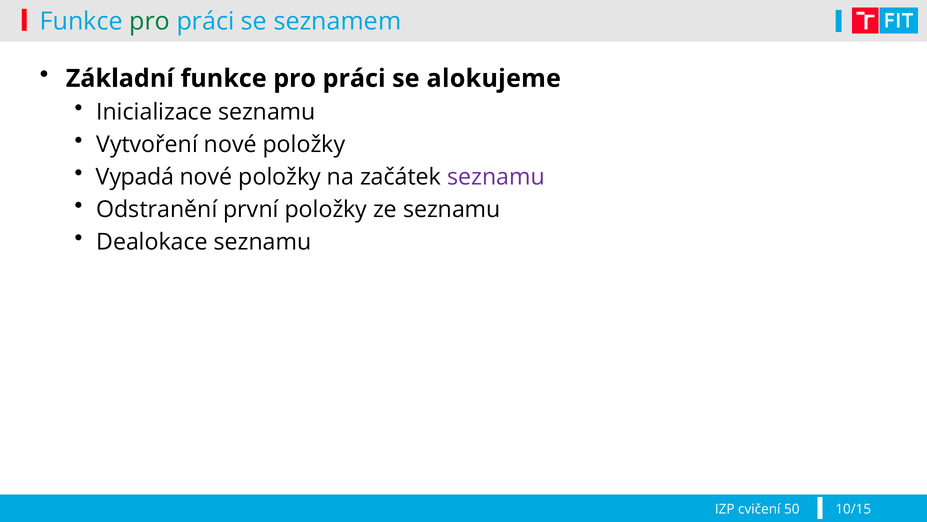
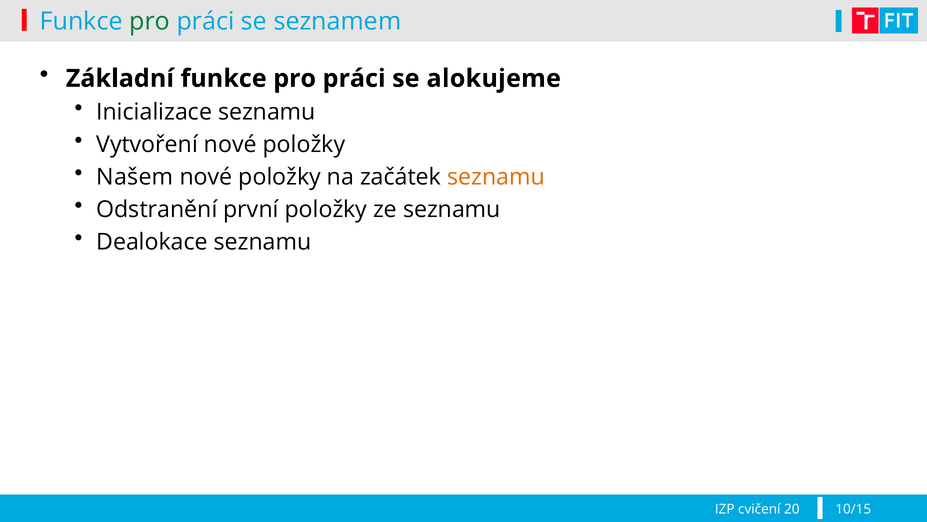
Vypadá: Vypadá -> Našem (135, 177)
seznamu colour: purple -> orange (496, 177)
50: 50 -> 20 (792, 509)
